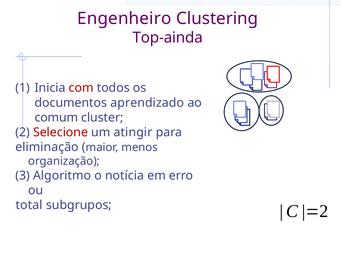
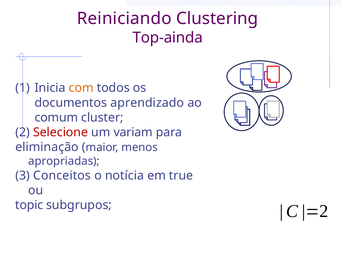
Engenheiro: Engenheiro -> Reiniciando (124, 18)
com colour: red -> orange (81, 88)
atingir: atingir -> variam (133, 132)
organização: organização -> apropriadas (64, 161)
Algoritmo: Algoritmo -> Conceitos (62, 175)
erro: erro -> true (181, 175)
total: total -> topic (29, 205)
